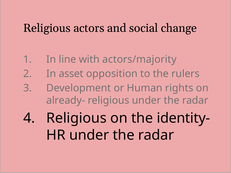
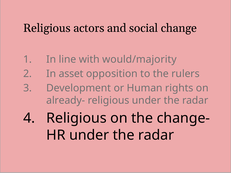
actors/majority: actors/majority -> would/majority (139, 59)
identity-: identity- -> change- (183, 118)
